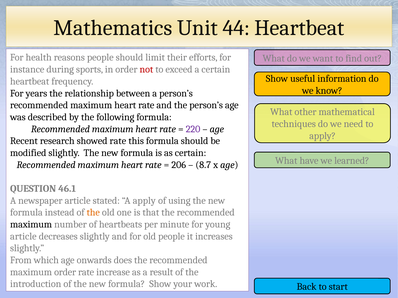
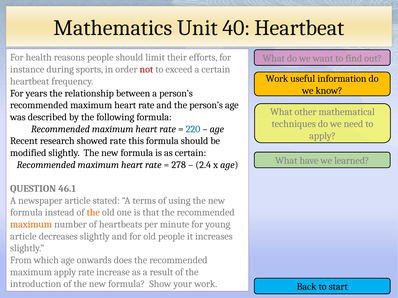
44: 44 -> 40 (236, 28)
Show: Show -> Work (277, 79)
220 colour: purple -> blue (193, 129)
206: 206 -> 278 (179, 165)
8.7: 8.7 -> 2.4 (203, 165)
A apply: apply -> terms (144, 201)
maximum colour: black -> orange (31, 225)
maximum order: order -> apply (65, 272)
